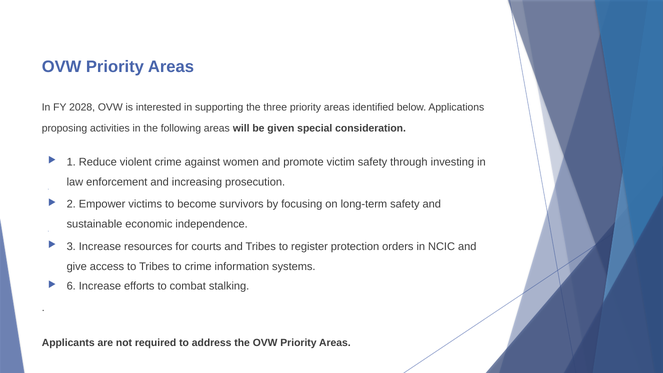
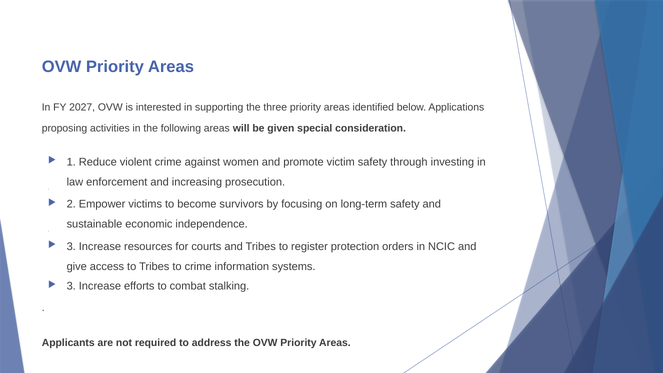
2028: 2028 -> 2027 (82, 107)
6: 6 -> 3 (71, 286)
